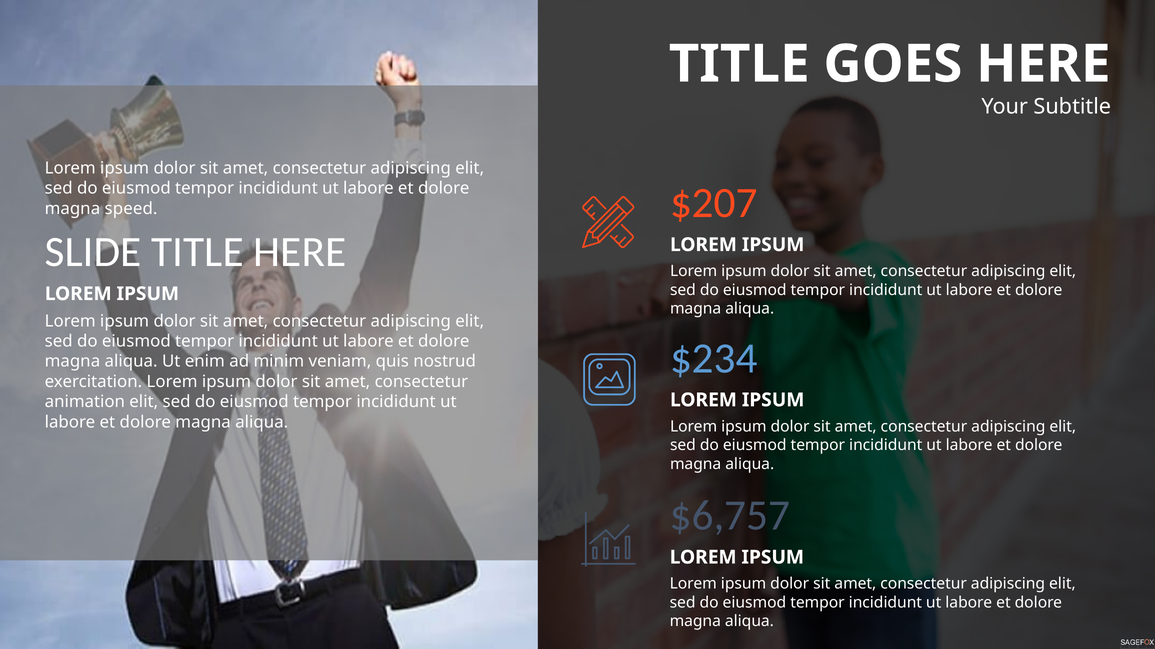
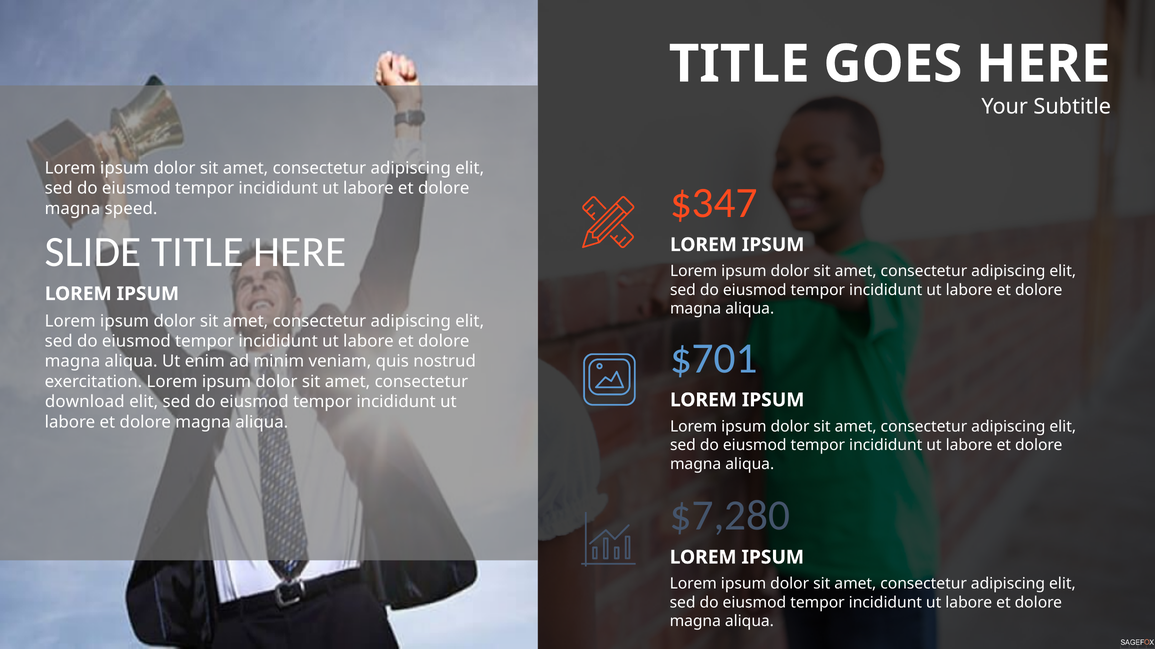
$207: $207 -> $347 (714, 203)
$234: $234 -> $701 (714, 359)
animation: animation -> download (85, 402)
$6,757: $6,757 -> $7,280 (730, 516)
